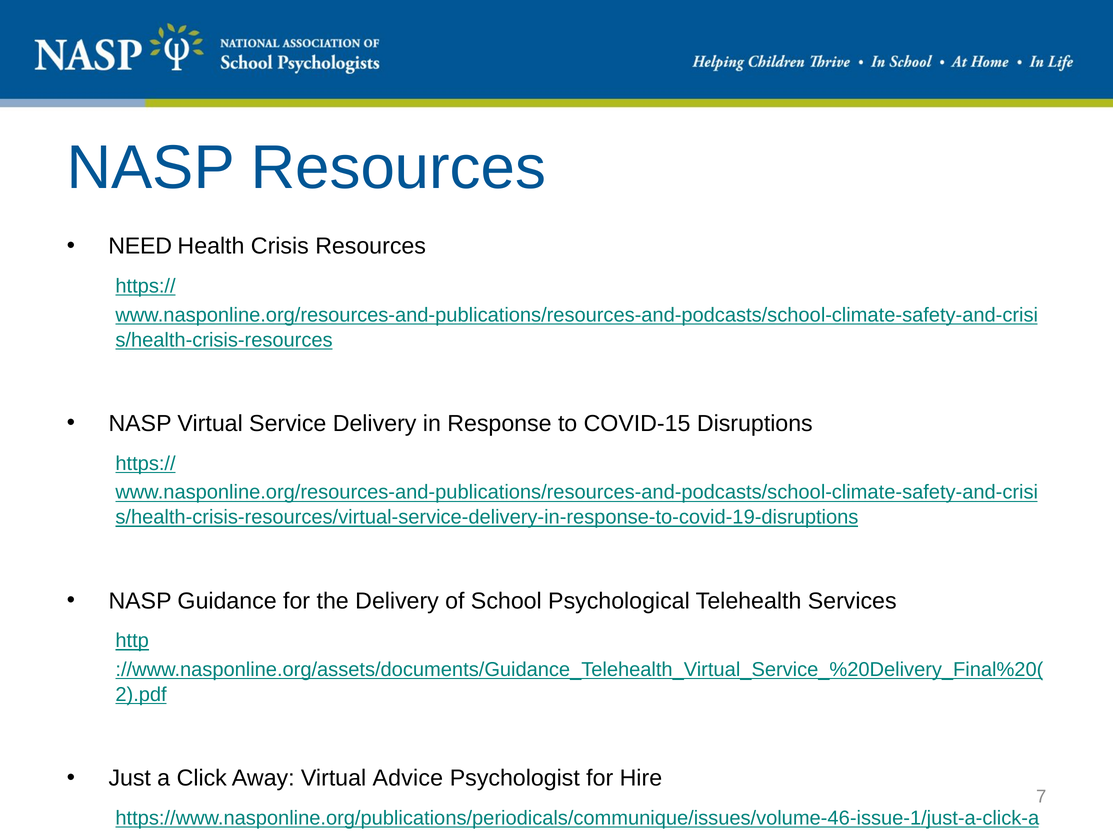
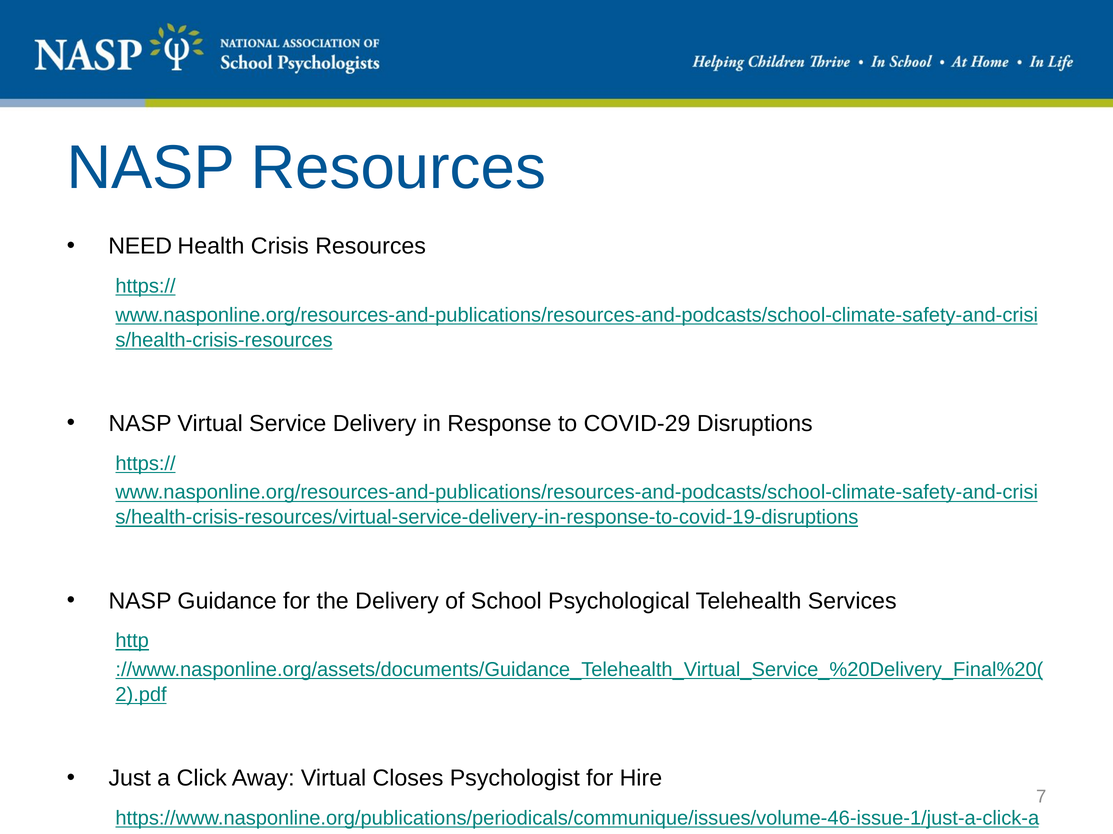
COVID-15: COVID-15 -> COVID-29 (637, 424)
Advice: Advice -> Closes (408, 779)
